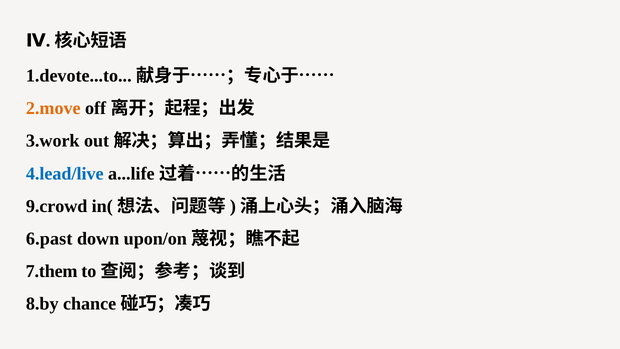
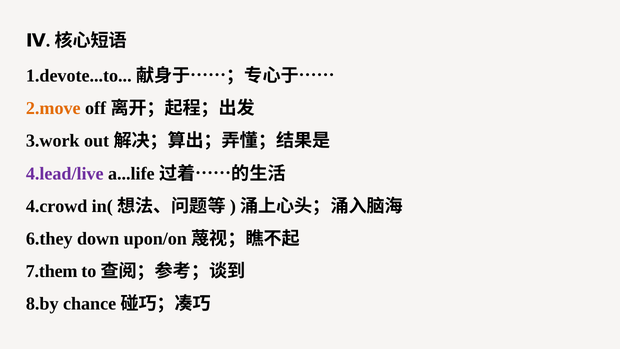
4.lead/live colour: blue -> purple (65, 174)
9.crowd: 9.crowd -> 4.crowd (57, 206)
6.past: 6.past -> 6.they (49, 239)
